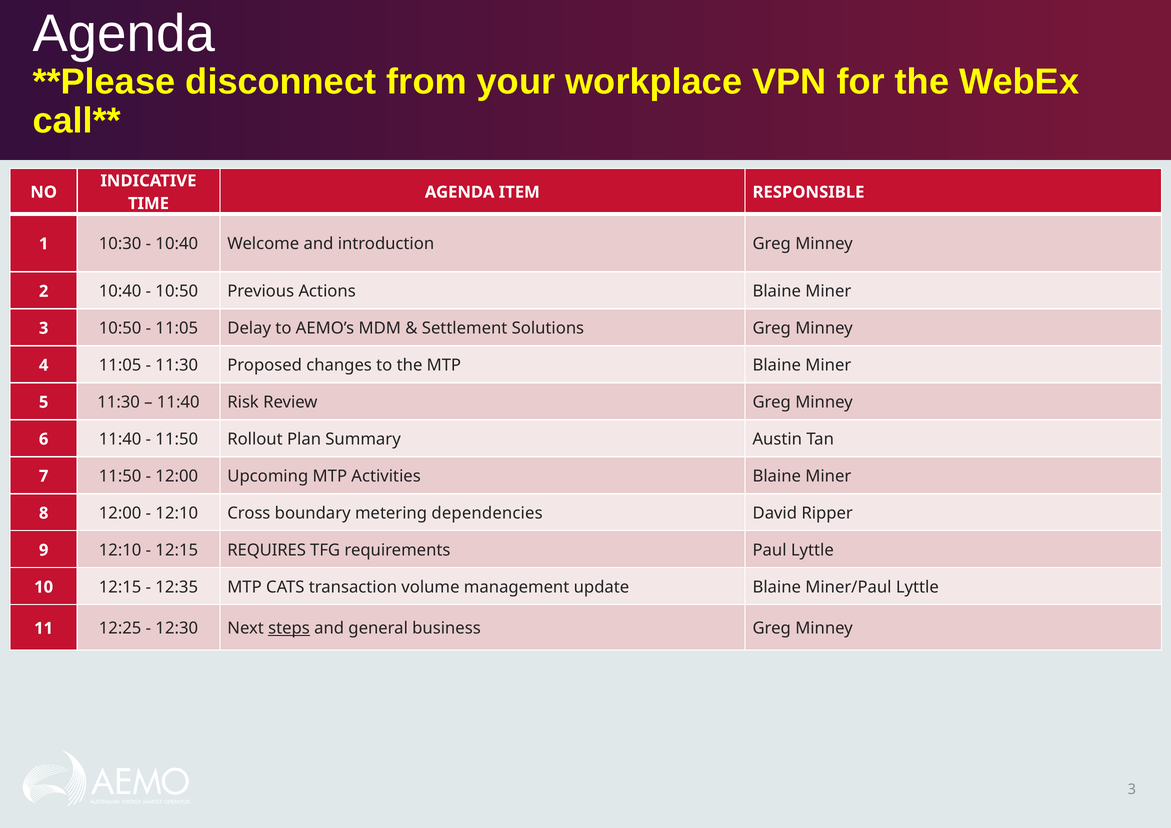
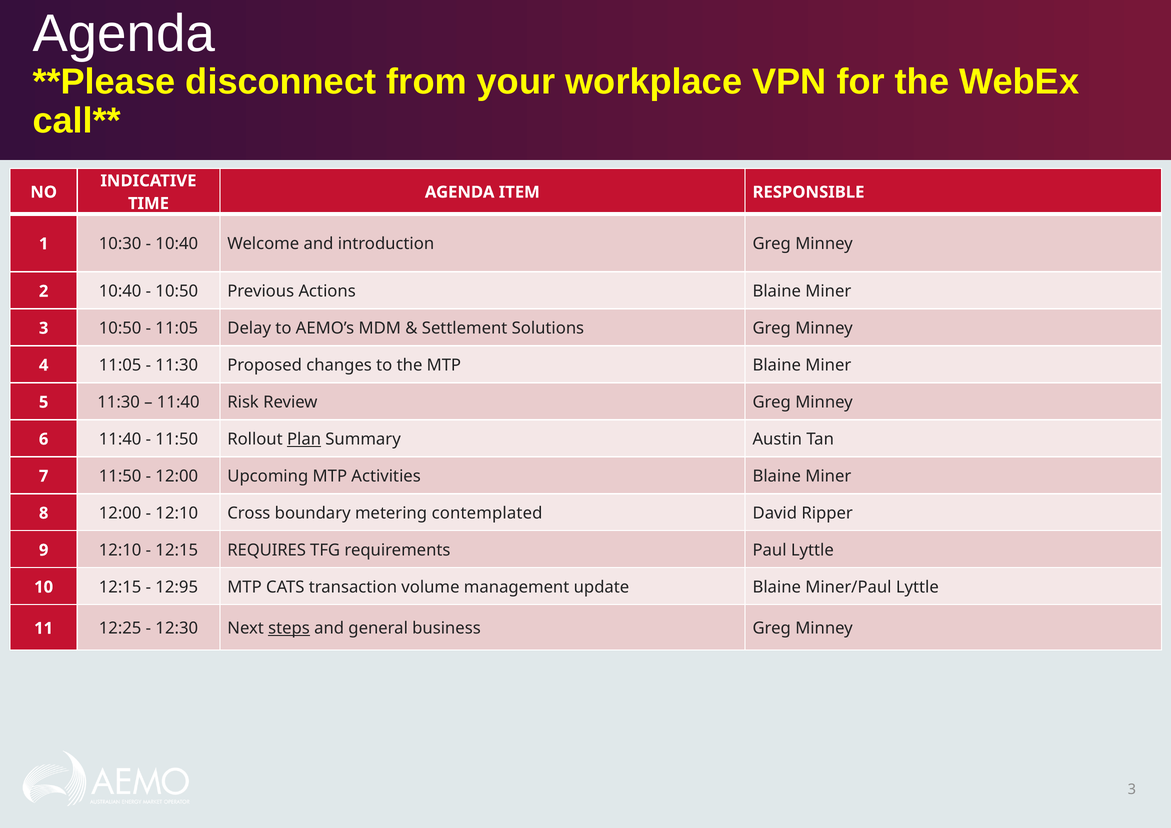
Plan underline: none -> present (304, 439)
dependencies: dependencies -> contemplated (487, 513)
12:35: 12:35 -> 12:95 (177, 587)
